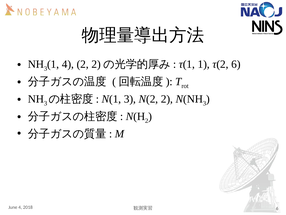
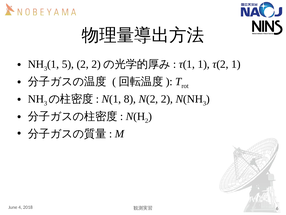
1 4: 4 -> 5 (68, 64)
τ(2 6: 6 -> 1 (236, 64)
N(1 3: 3 -> 8 (130, 99)
